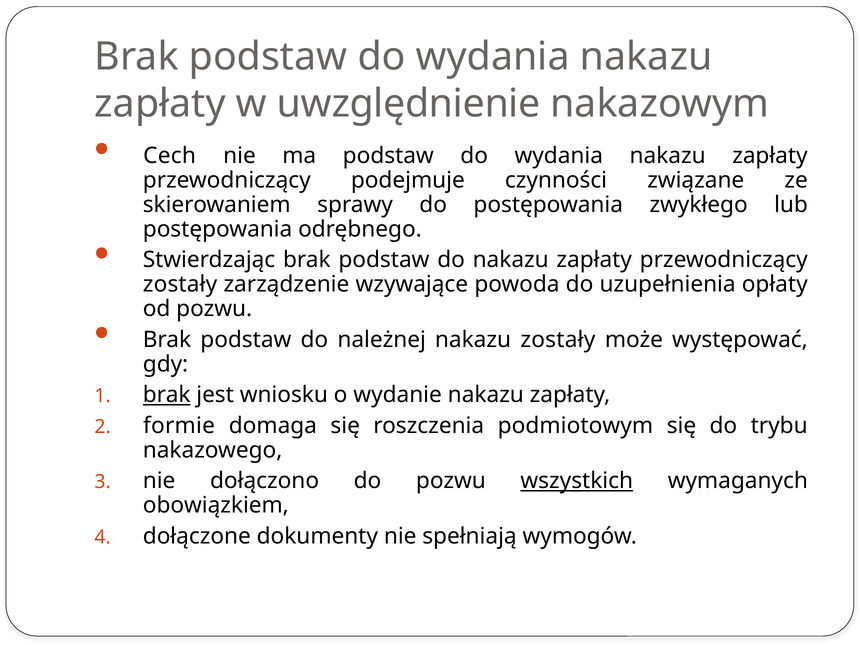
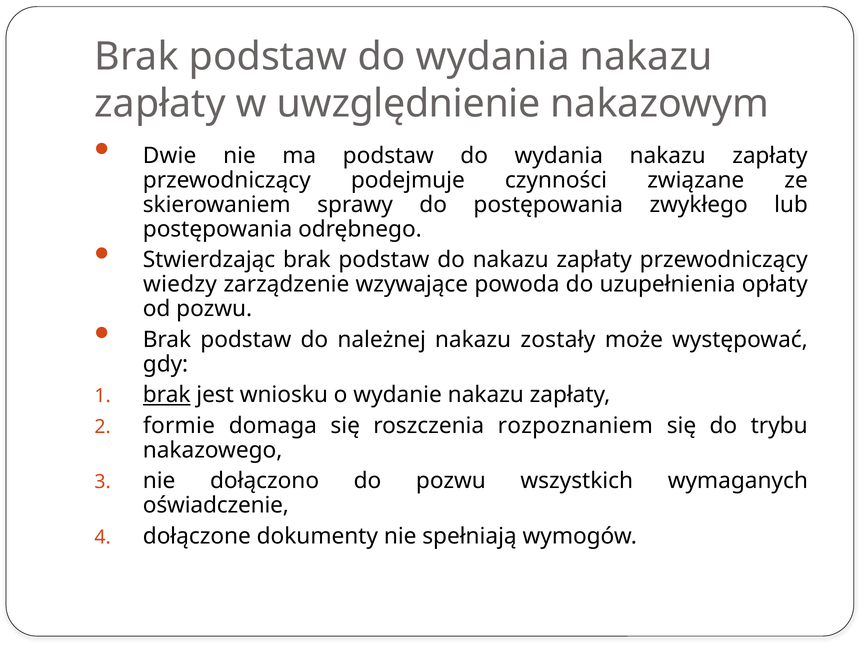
Cech: Cech -> Dwie (170, 156)
zostały: zostały -> wiedzy (180, 284)
podmiotowym: podmiotowym -> rozpoznaniem (575, 426)
wszystkich underline: present -> none (577, 481)
obowiązkiem: obowiązkiem -> oświadczenie (216, 505)
